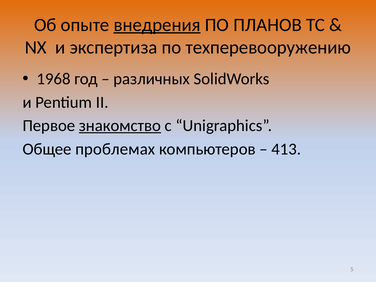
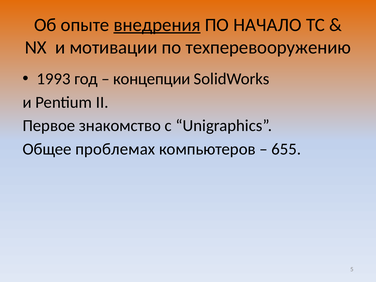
ПЛАНОВ: ПЛАНОВ -> НАЧАЛО (267, 25)
экспертиза: экспертиза -> мотивации (114, 47)
1968: 1968 -> 1993 (54, 79)
различных: различных -> концепции (152, 79)
знакомство underline: present -> none (120, 126)
413: 413 -> 655 (286, 149)
